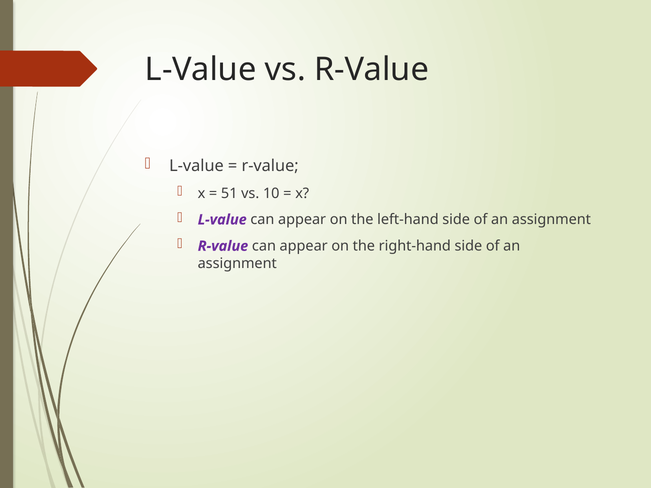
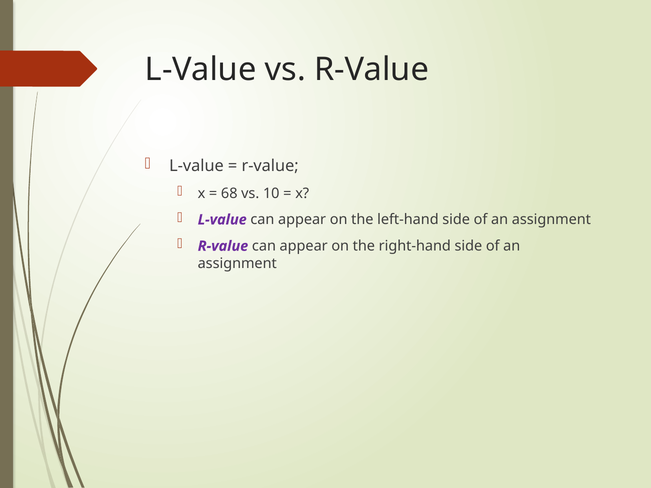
51: 51 -> 68 (229, 193)
